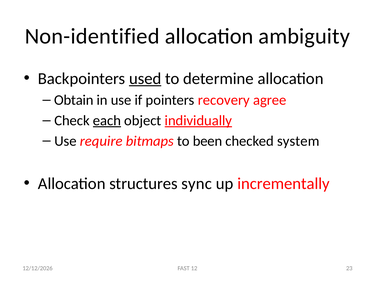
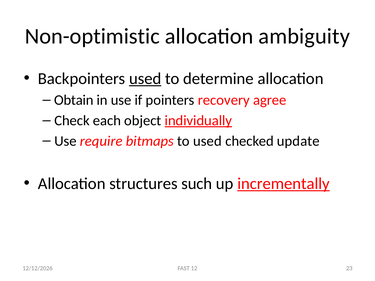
Non-identified: Non-identified -> Non-optimistic (92, 36)
each underline: present -> none (107, 121)
to been: been -> used (207, 141)
system: system -> update (298, 141)
sync: sync -> such (197, 184)
incrementally underline: none -> present (284, 184)
